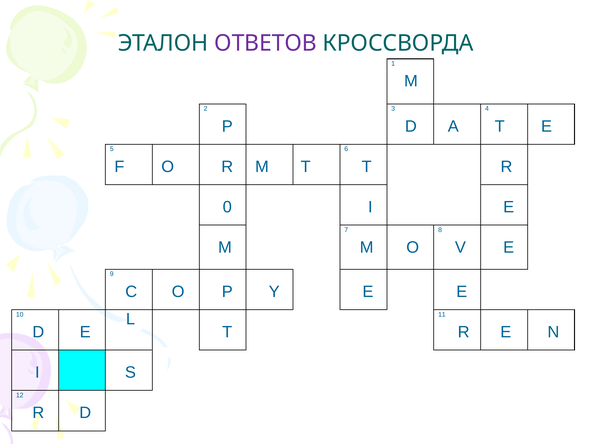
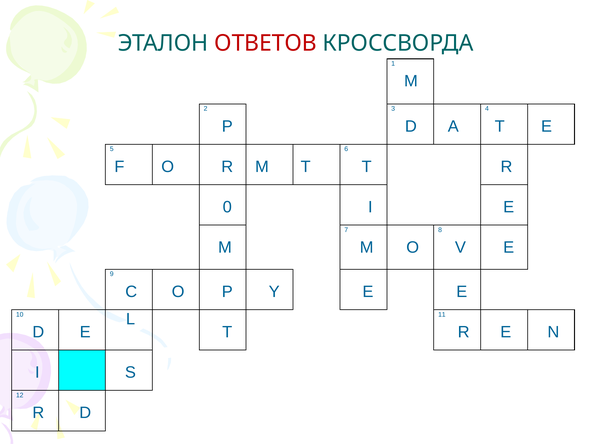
ОТВЕТОВ colour: purple -> red (266, 43)
